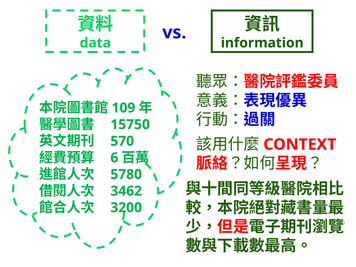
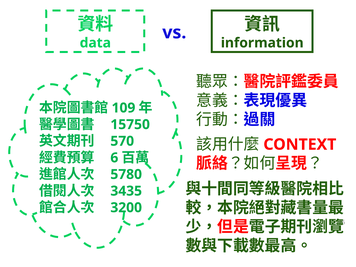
3462: 3462 -> 3435 (126, 191)
